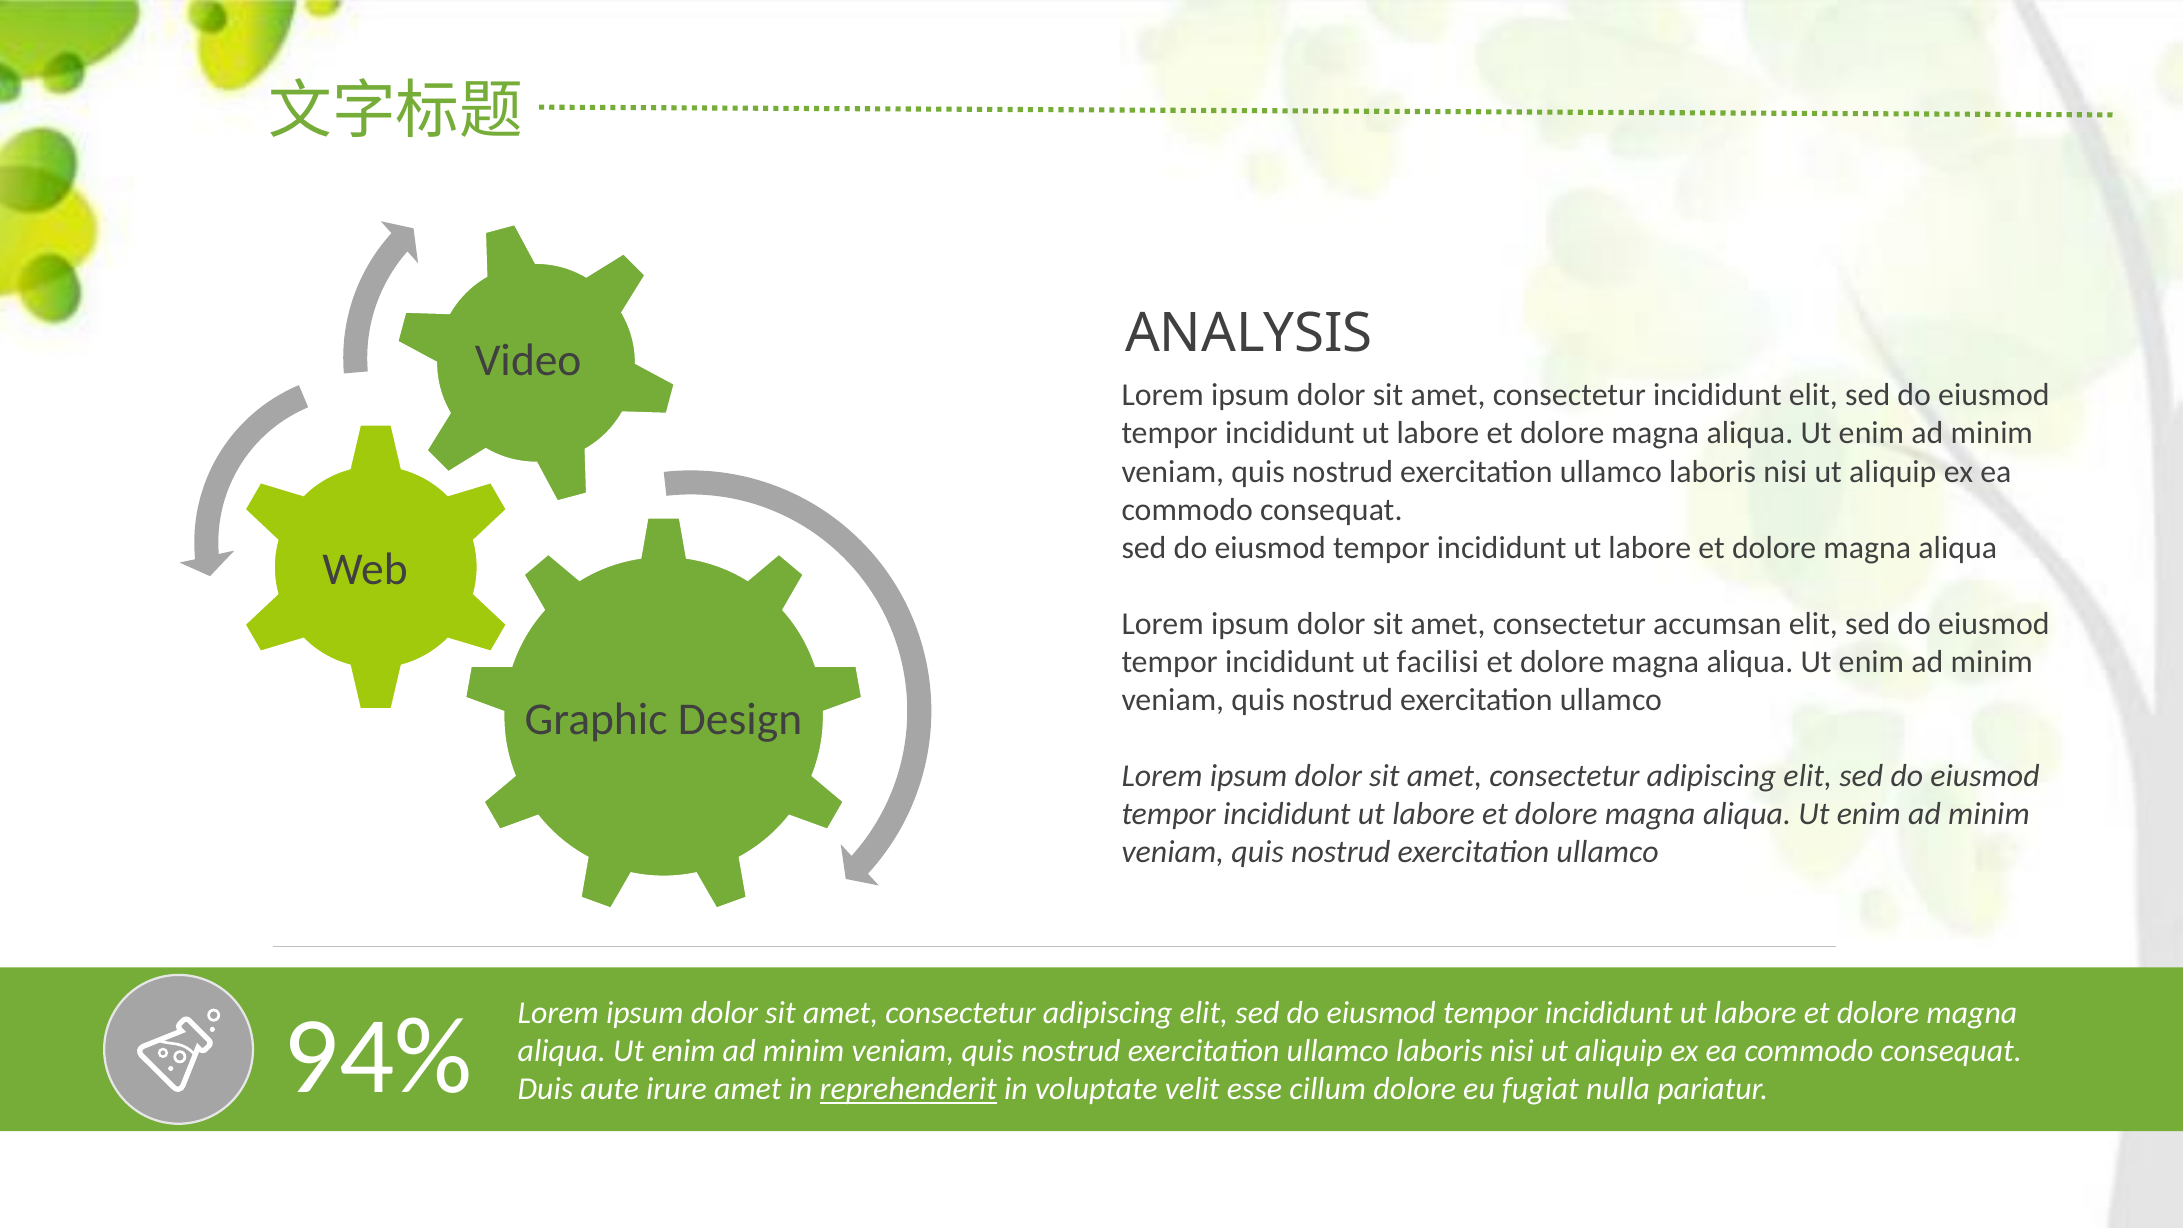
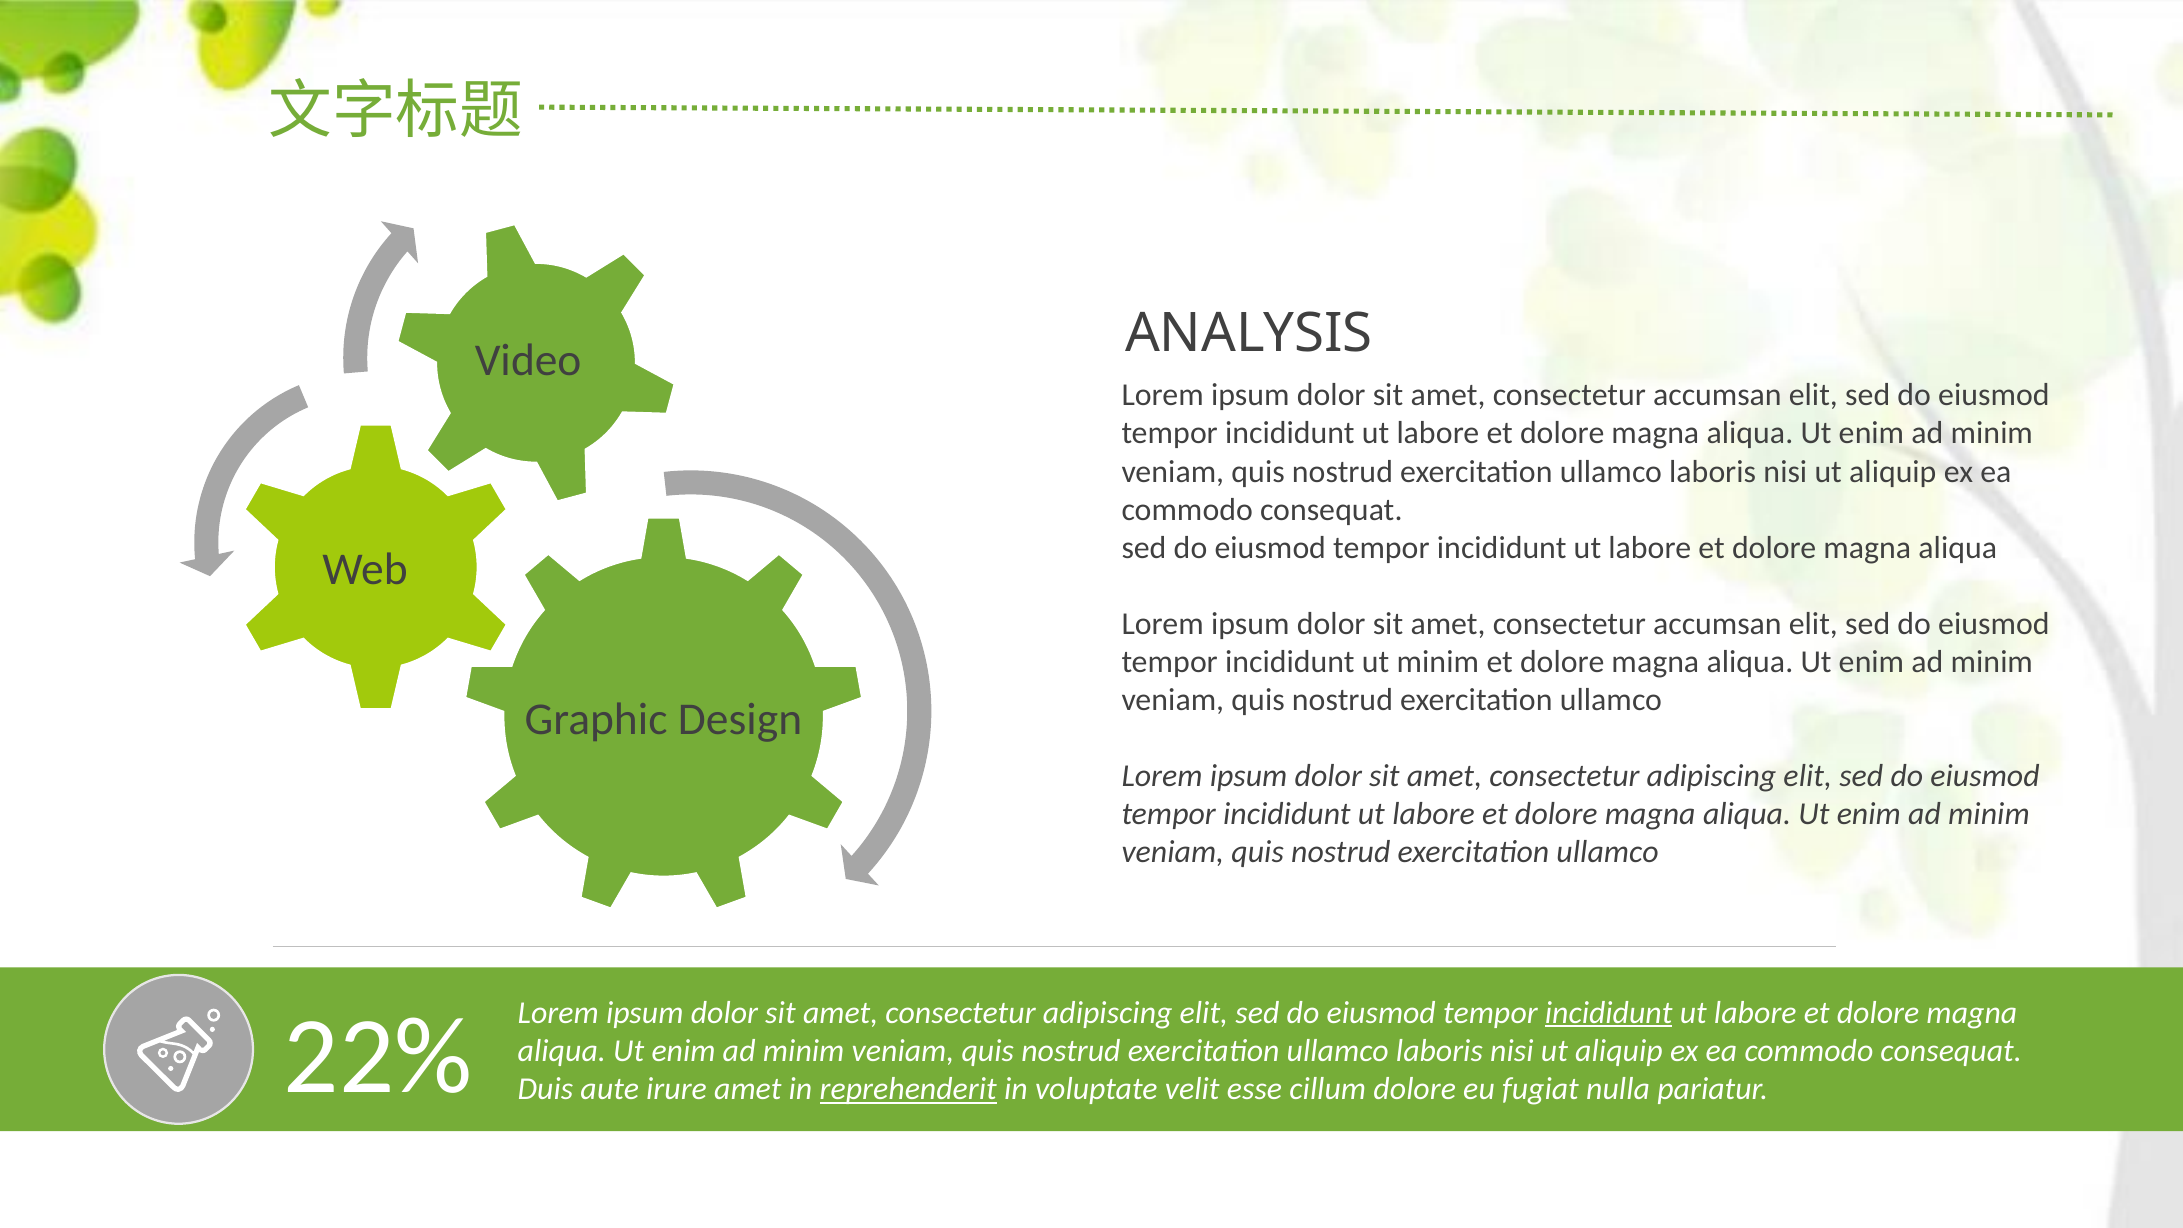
incididunt: incididunt -> accumsan (1717, 395)
ut facilisi: facilisi -> minim (1438, 662)
incididunt underline: none -> present (1609, 1013)
94%: 94% -> 22% (378, 1056)
